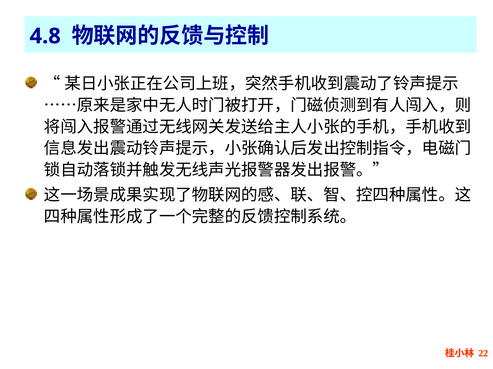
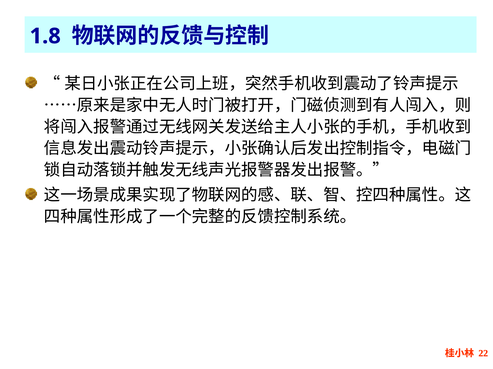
4.8: 4.8 -> 1.8 (45, 36)
